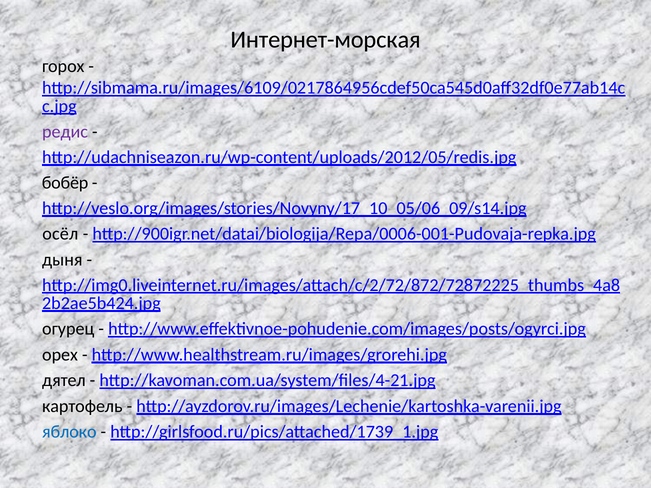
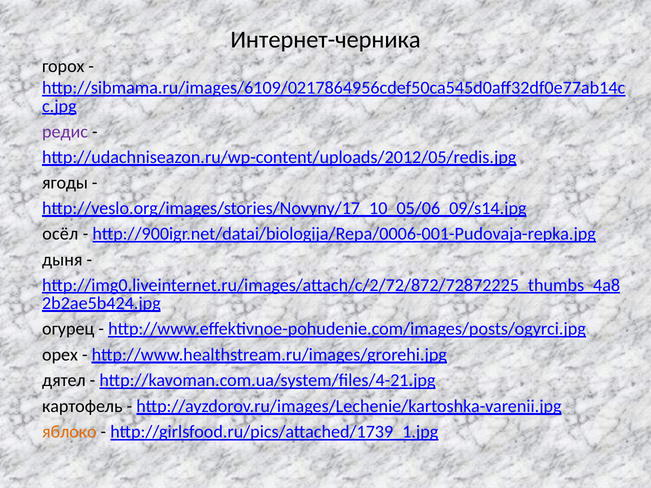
Интернет-морская: Интернет-морская -> Интернет-черника (325, 40)
бобёр: бобёр -> ягоды (65, 183)
яблоко colour: blue -> orange (69, 432)
